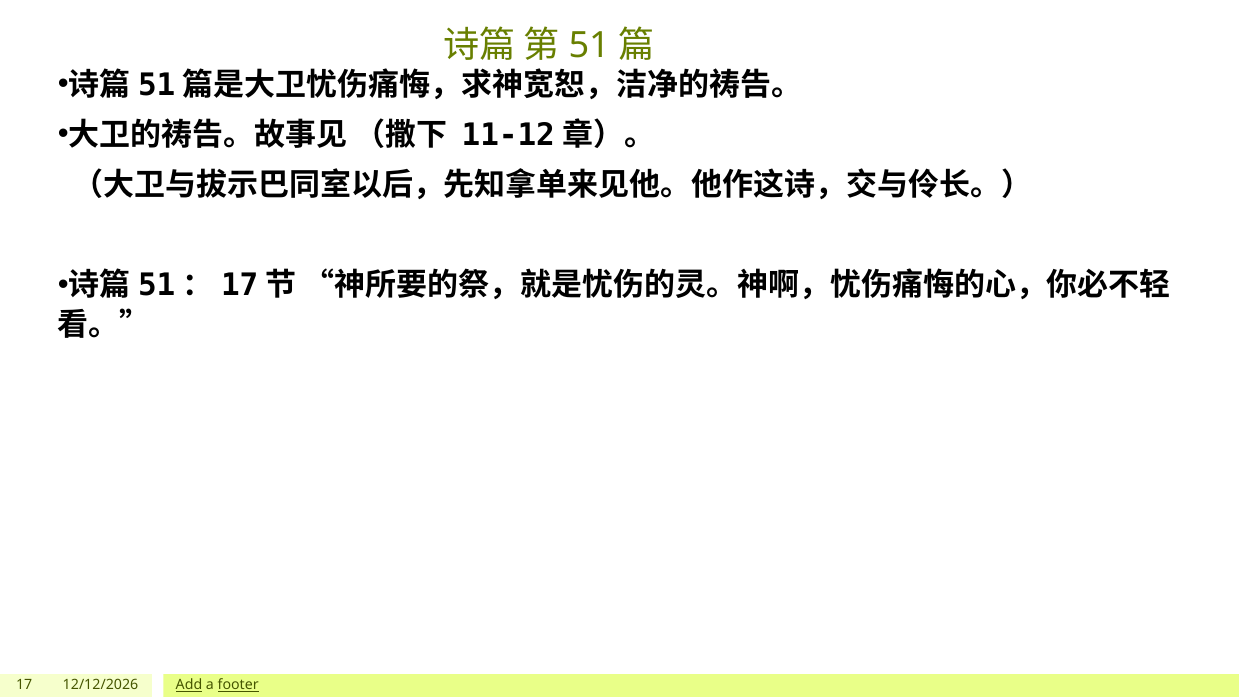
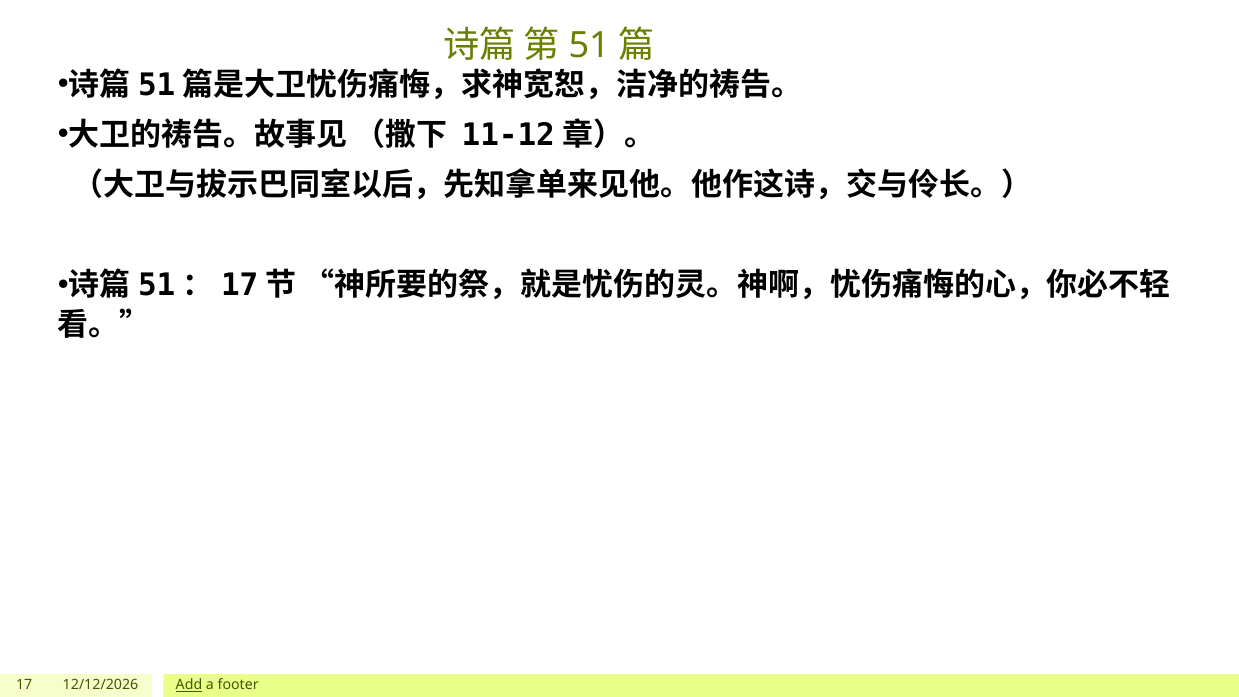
footer underline: present -> none (238, 685)
